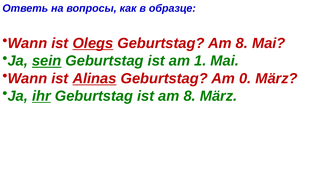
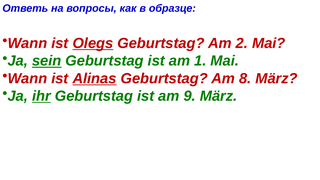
Geburtstag Am 8: 8 -> 2 (242, 43)
0: 0 -> 8 (245, 78)
ist am 8: 8 -> 9 (190, 96)
